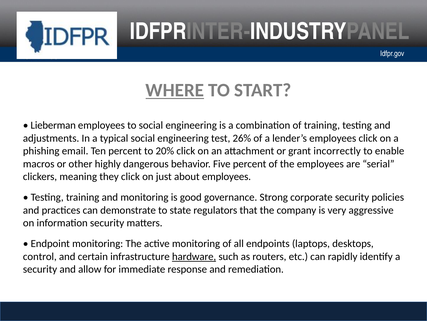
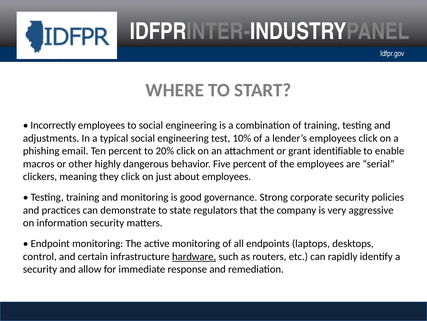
WHERE underline: present -> none (175, 90)
Lieberman: Lieberman -> Incorrectly (53, 125)
26%: 26% -> 10% (242, 138)
incorrectly: incorrectly -> identifiable (337, 151)
